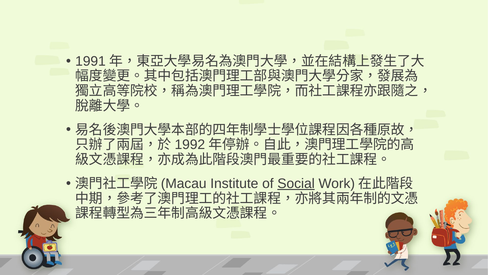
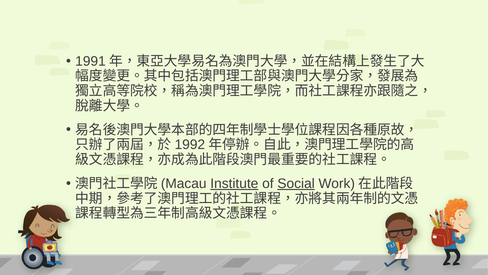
Institute underline: none -> present (234, 183)
